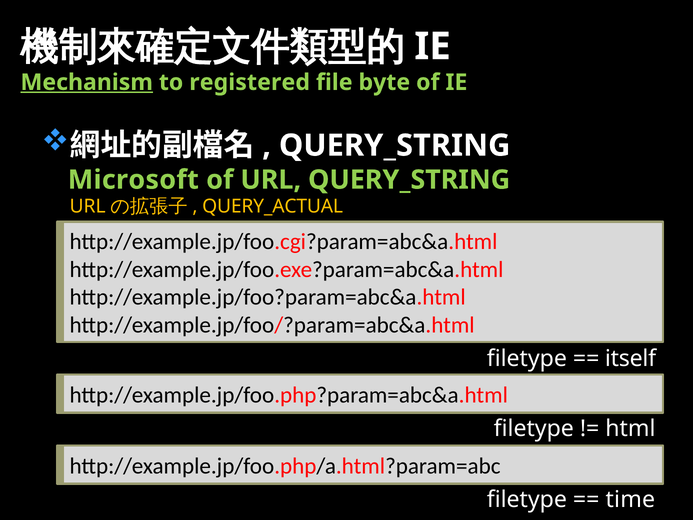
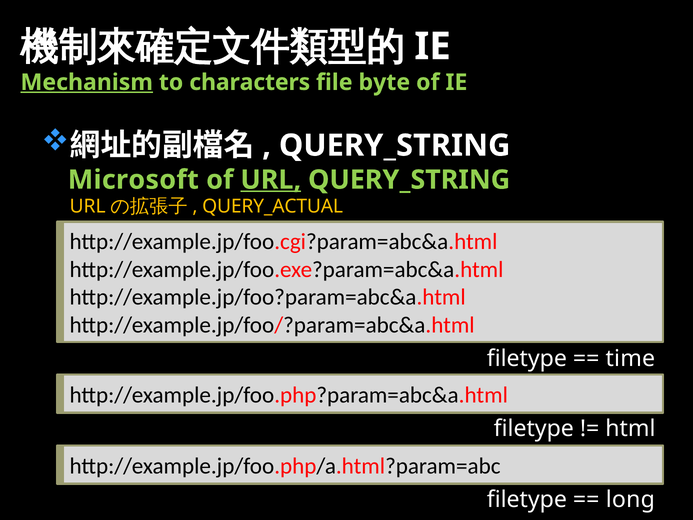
registered: registered -> characters (250, 82)
URL underline: none -> present (271, 180)
itself: itself -> time (630, 358)
time: time -> long (630, 499)
